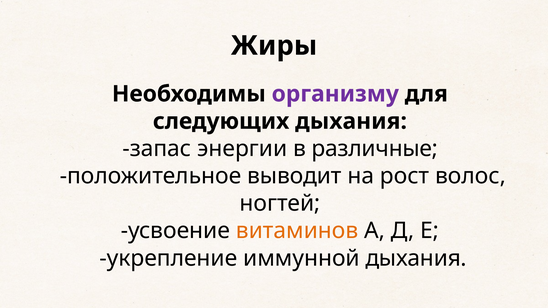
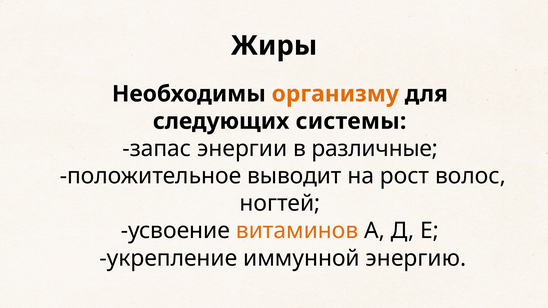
организму colour: purple -> orange (335, 94)
следующих дыхания: дыхания -> системы (351, 121)
иммунной дыхания: дыхания -> энергию (416, 258)
